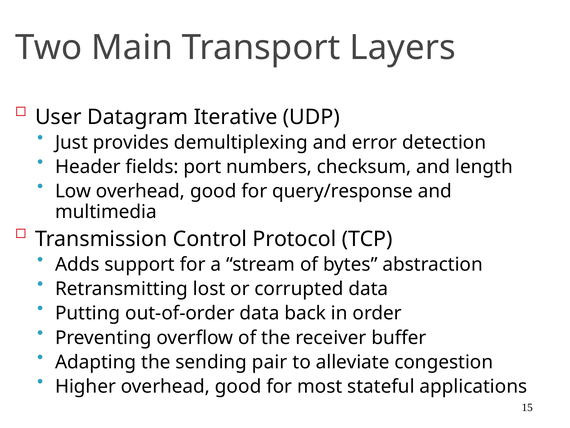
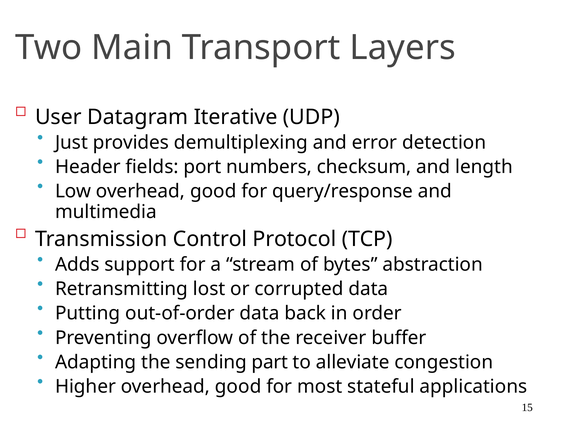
pair: pair -> part (270, 362)
